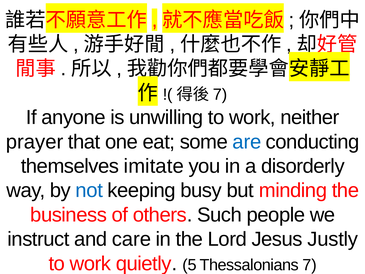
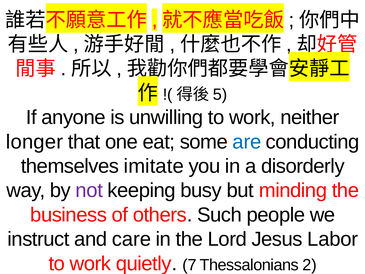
7: 7 -> 5 (220, 94)
prayer: prayer -> longer (34, 142)
not colour: blue -> purple (89, 190)
Justly: Justly -> Labor (333, 239)
5: 5 -> 7 (189, 265)
Thessalonians 7: 7 -> 2 (310, 265)
